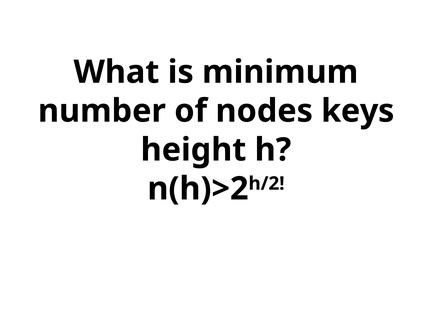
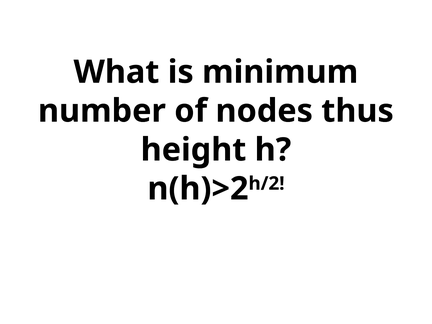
keys: keys -> thus (358, 111)
